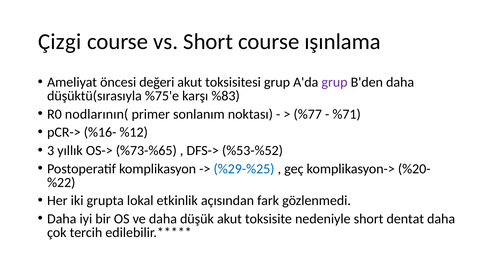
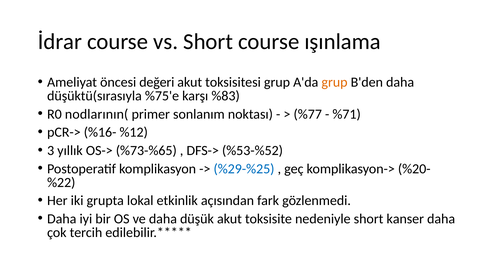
Çizgi: Çizgi -> İdrar (60, 42)
grup colour: purple -> orange (335, 82)
dentat: dentat -> kanser (405, 219)
